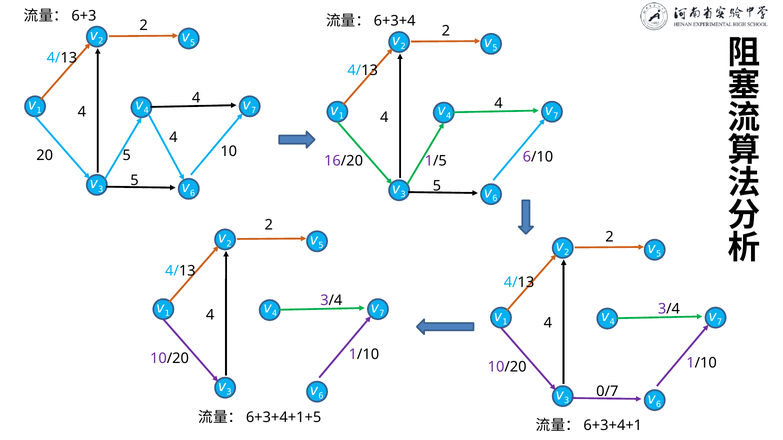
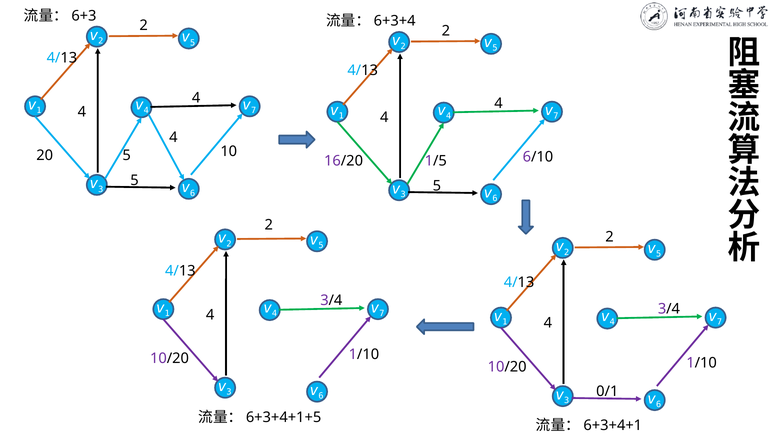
0/7: 0/7 -> 0/1 (607, 392)
